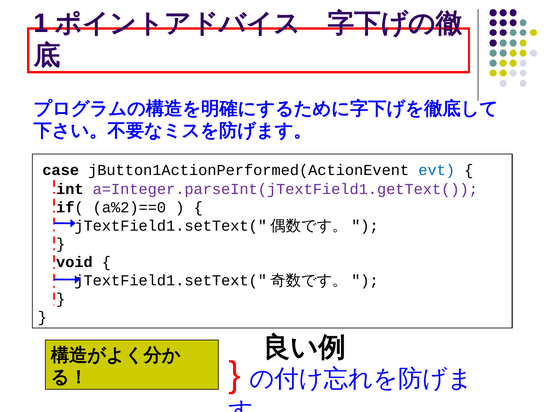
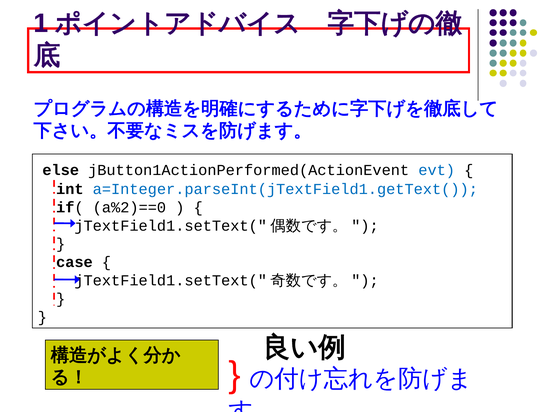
case: case -> else (61, 170)
a=Integer.parseInt(jTextField1.getText( colour: purple -> blue (285, 189)
void: void -> case (74, 262)
